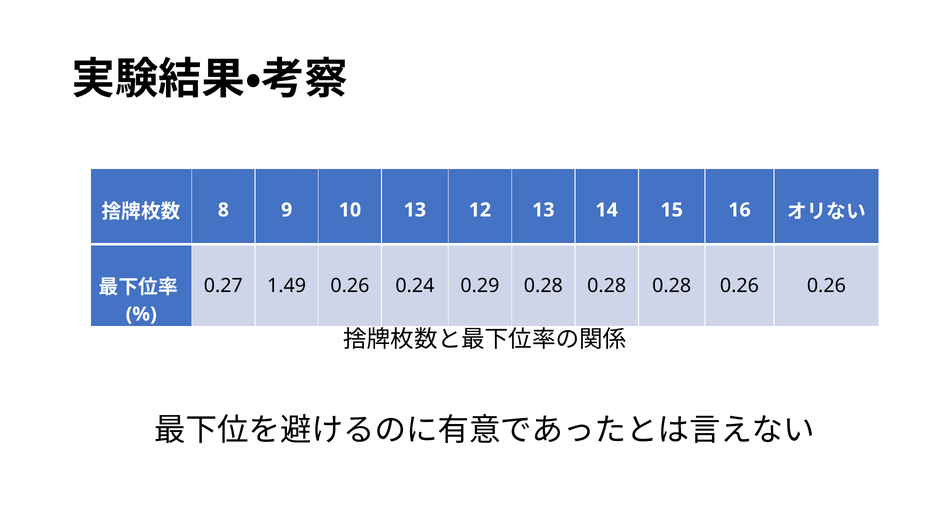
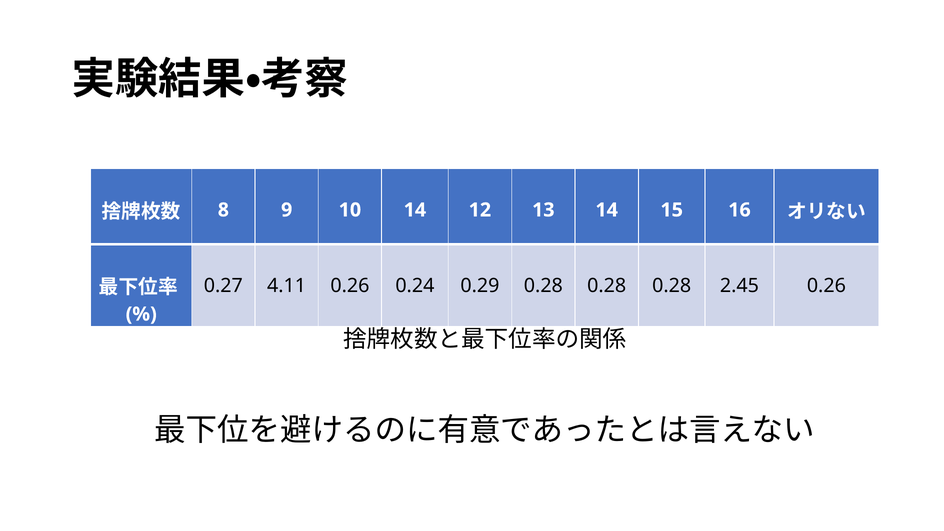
10 13: 13 -> 14 (415, 210)
1.49: 1.49 -> 4.11 (287, 286)
0.28 0.26: 0.26 -> 2.45 (739, 286)
